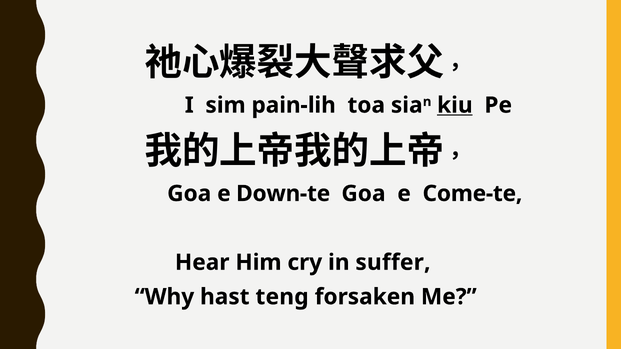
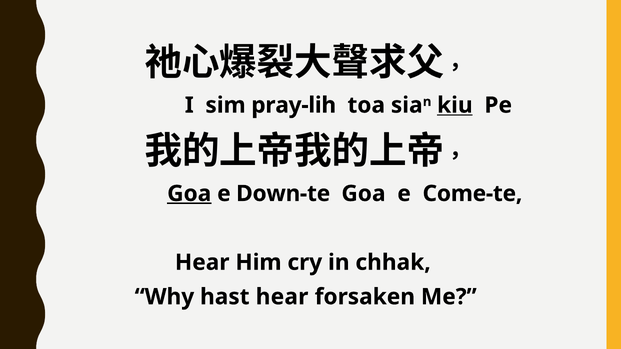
pain-lih: pain-lih -> pray-lih (294, 105)
Goa underline: none -> present (189, 194)
suffer: suffer -> chhak (393, 263)
hast teng: teng -> hear (282, 297)
